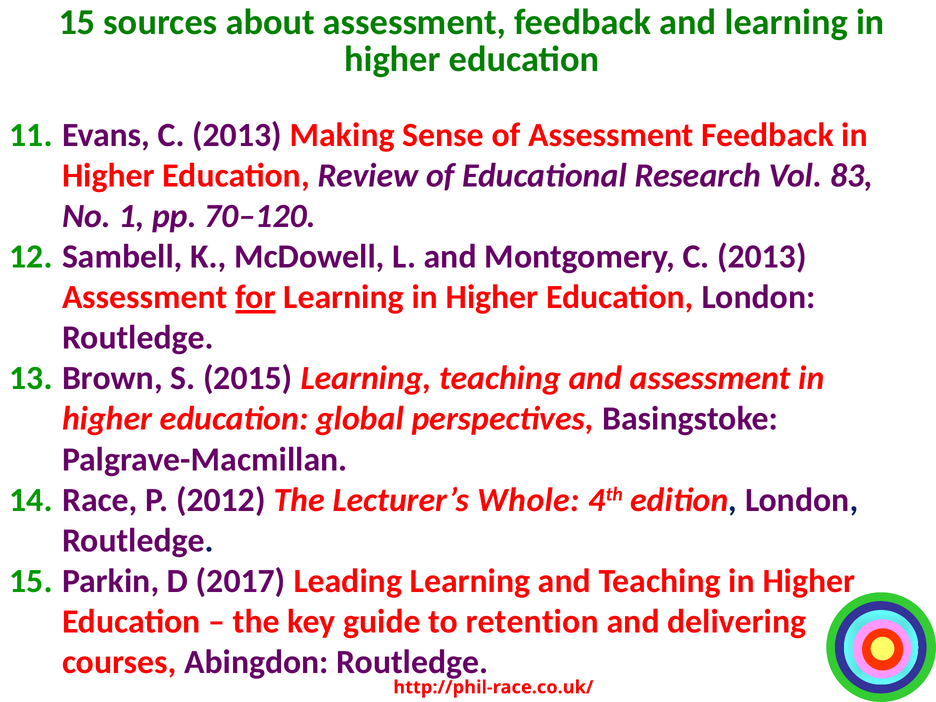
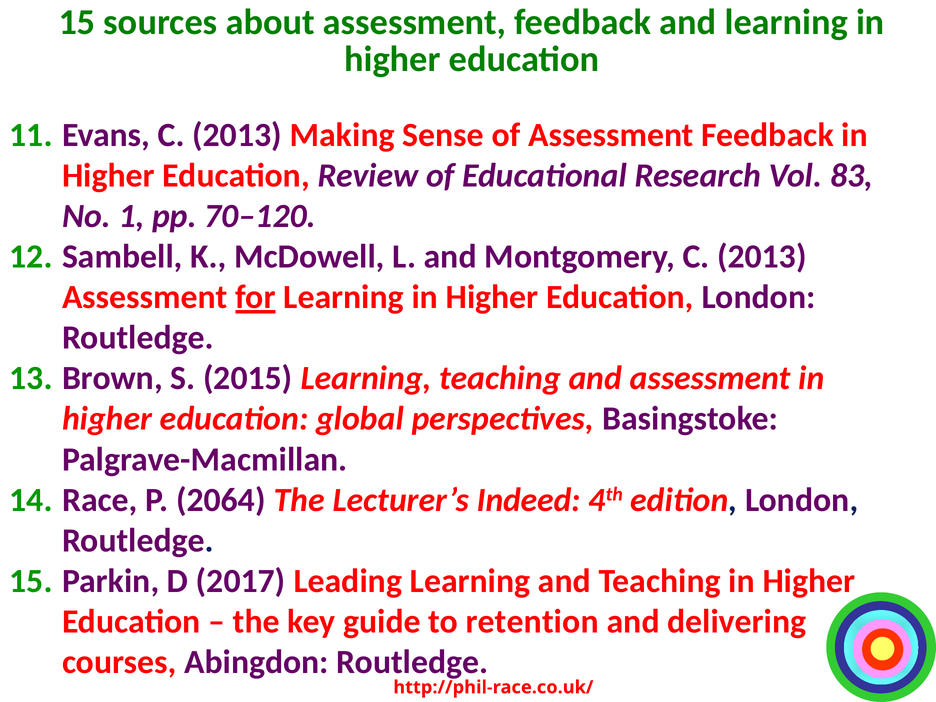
2012: 2012 -> 2064 (221, 500)
Whole: Whole -> Indeed (529, 500)
